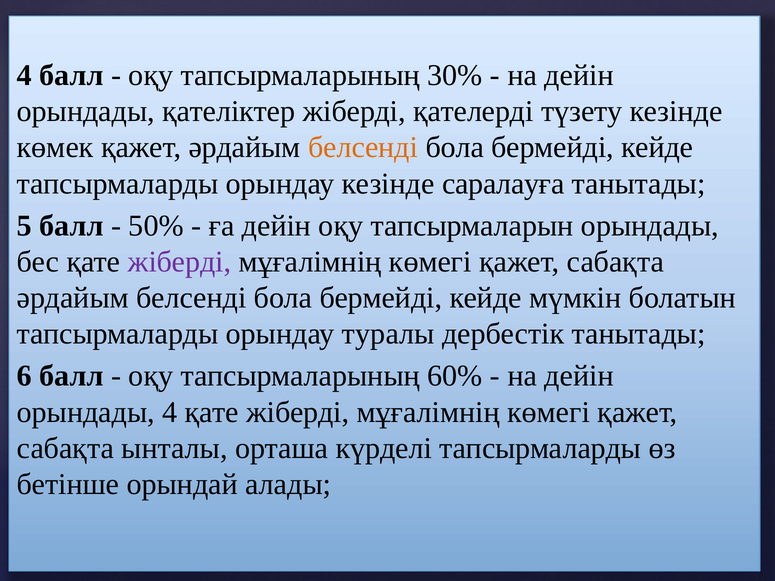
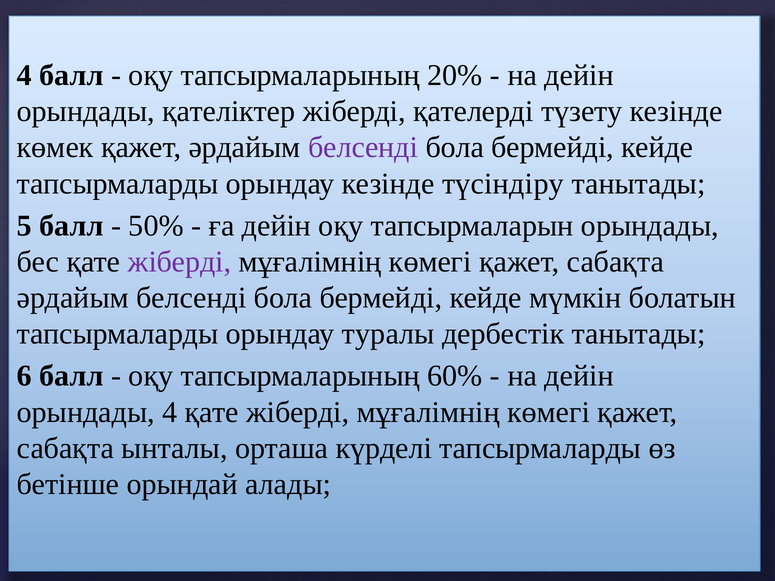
30%: 30% -> 20% (455, 75)
белсенді colour: orange -> purple (363, 148)
саралауға: саралауға -> түсіндіру (503, 184)
